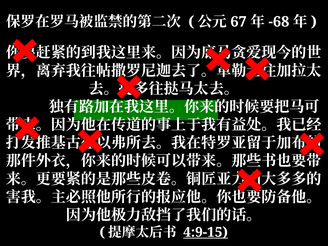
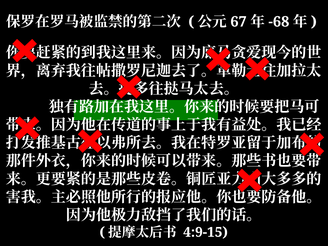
4:9-15 underline: present -> none (206, 232)
